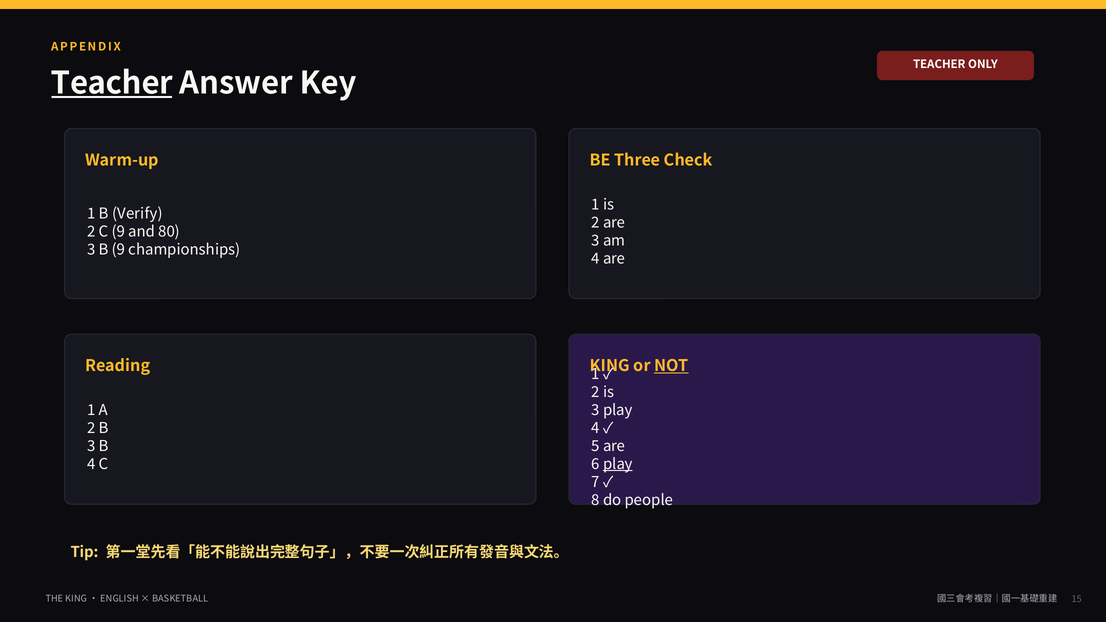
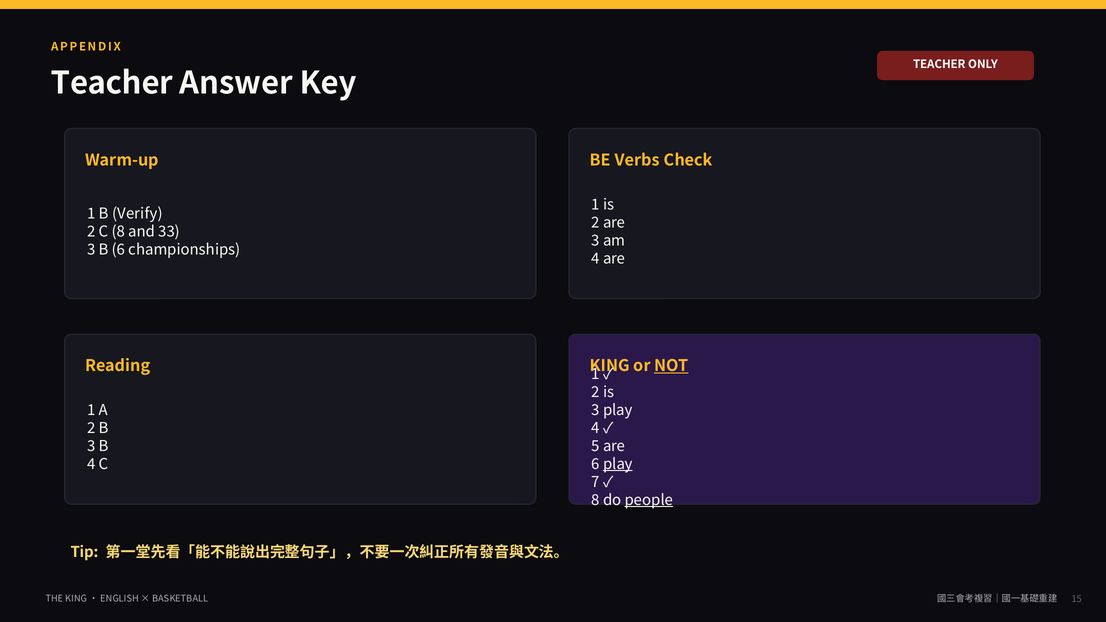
Teacher underline: present -> none (112, 83)
Three: Three -> Verbs (637, 160)
C 9: 9 -> 8 (118, 232)
80: 80 -> 33 (169, 232)
B 9: 9 -> 6 (119, 250)
people underline: none -> present (649, 500)
